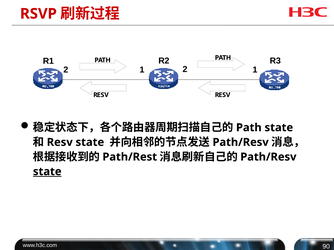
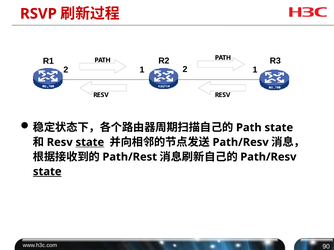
state underline: none -> present (90, 143)
